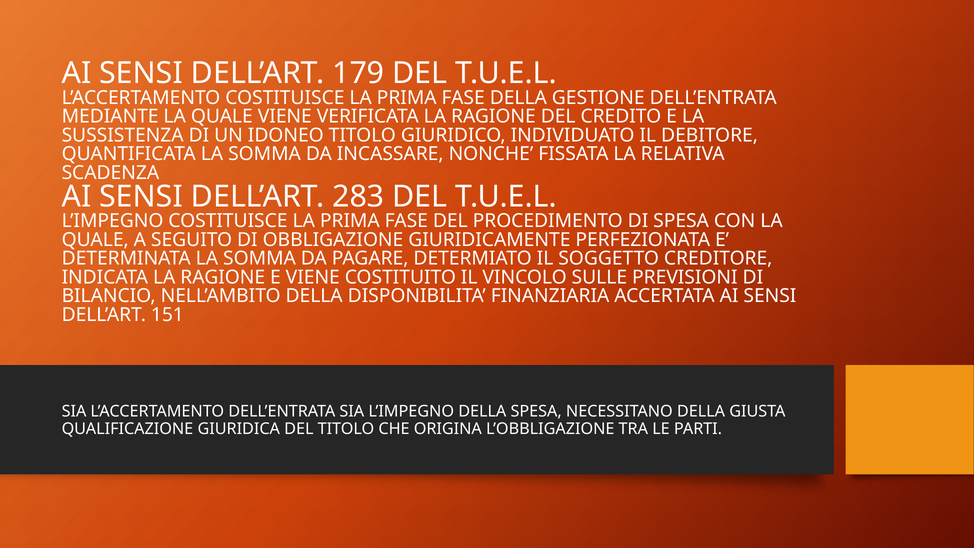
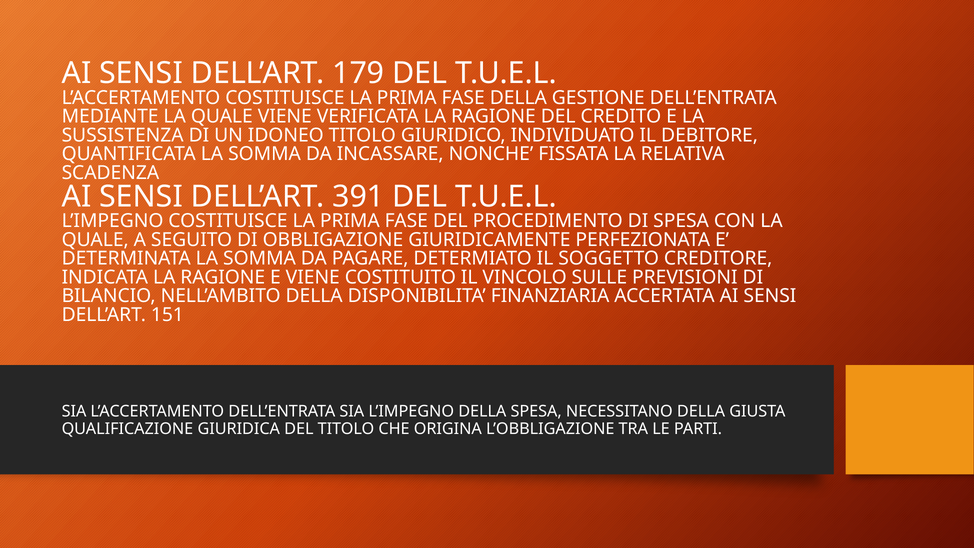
283: 283 -> 391 (358, 196)
